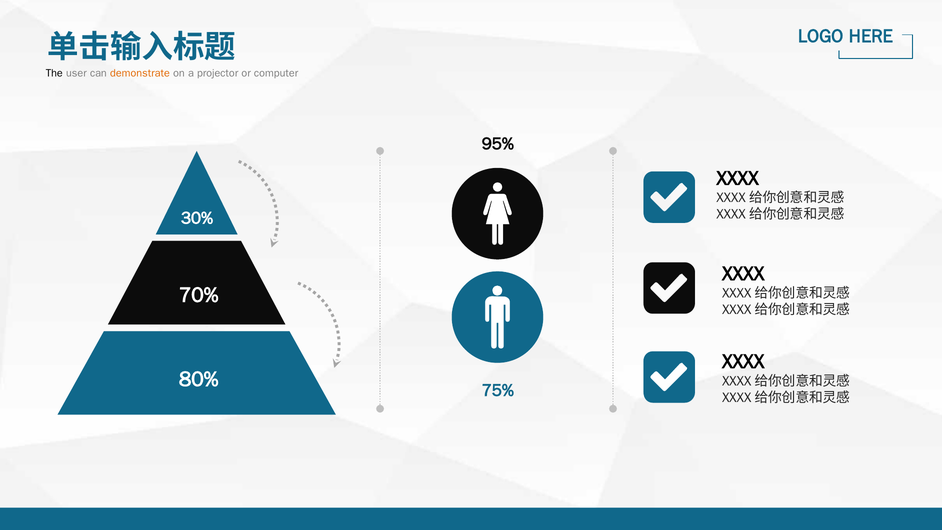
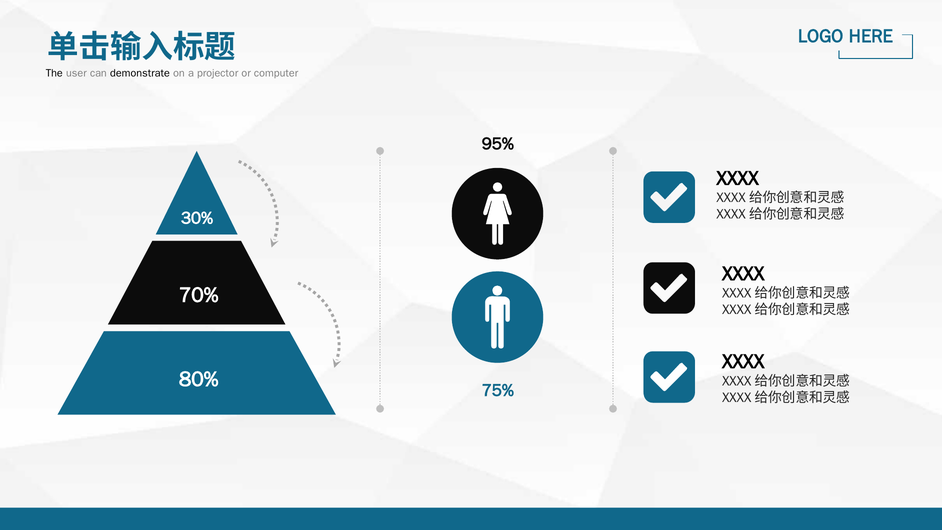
demonstrate colour: orange -> black (140, 73)
